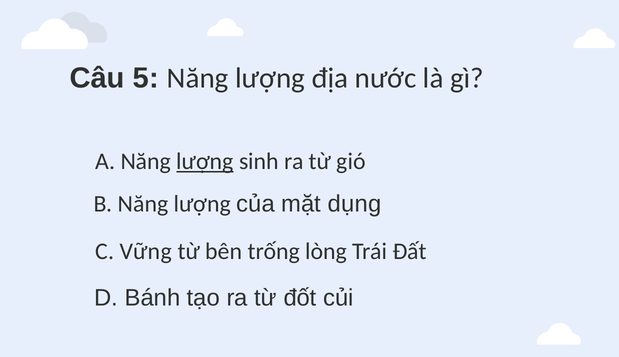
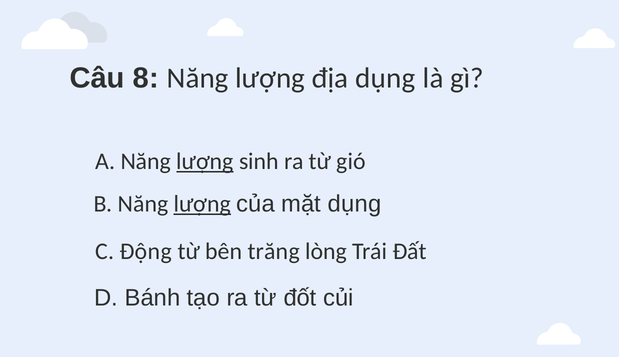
5: 5 -> 8 (146, 78)
địa nước: nước -> dụng (385, 78)
lượng underline: none -> present (202, 204)
Vững: Vững -> Động (146, 251)
trống: trống -> trăng (274, 251)
